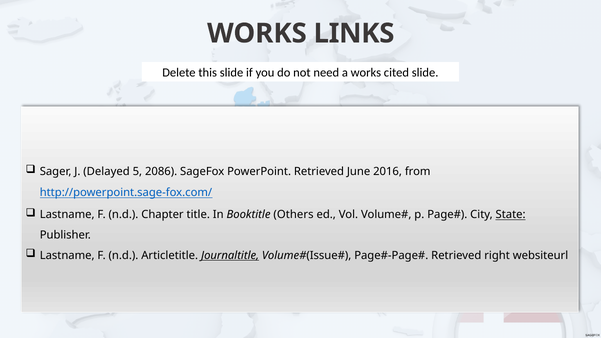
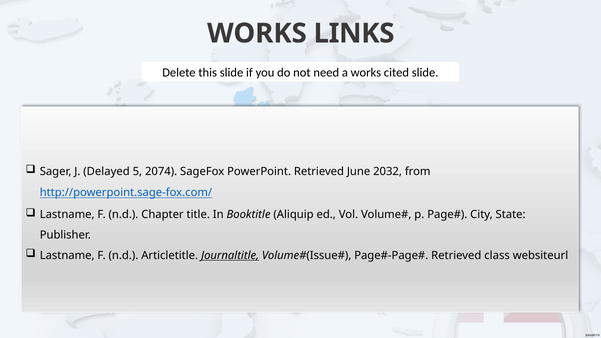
2086: 2086 -> 2074 (161, 172)
2016: 2016 -> 2032 (388, 172)
Others: Others -> Aliquip (294, 215)
State underline: present -> none (511, 215)
right: right -> class (497, 255)
